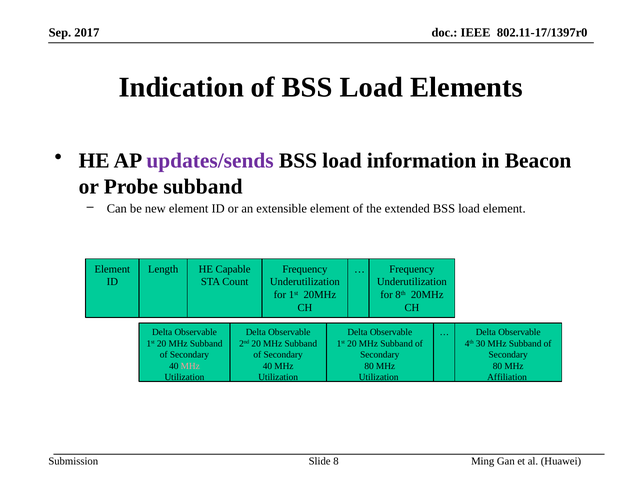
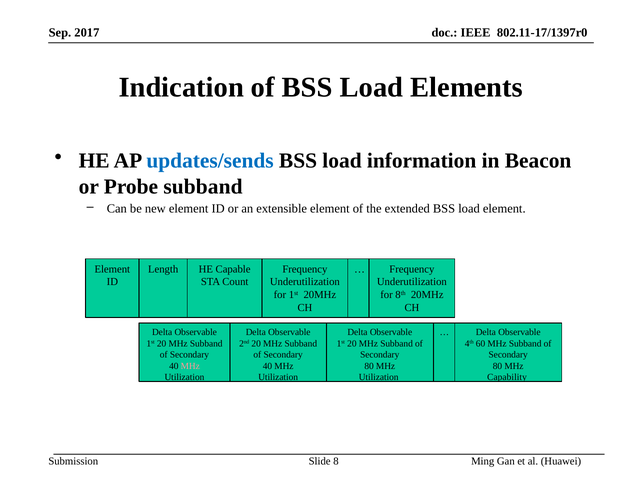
updates/sends colour: purple -> blue (210, 161)
30: 30 -> 60 (481, 344)
Affiliation: Affiliation -> Capability (507, 378)
